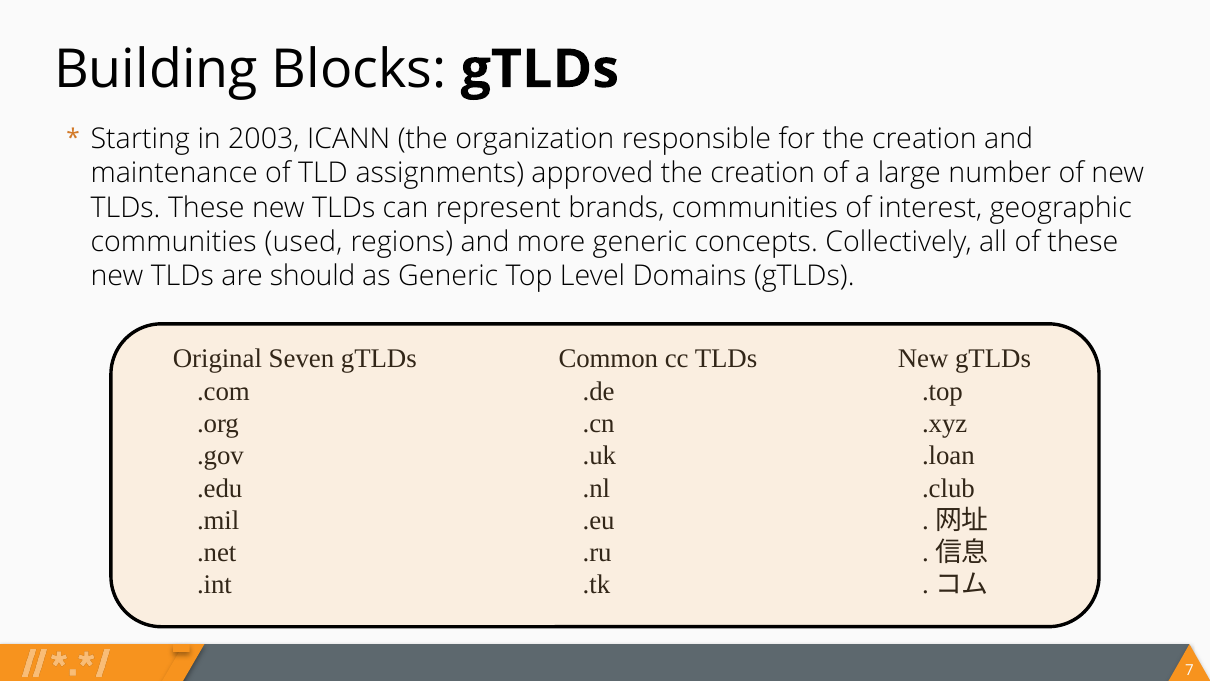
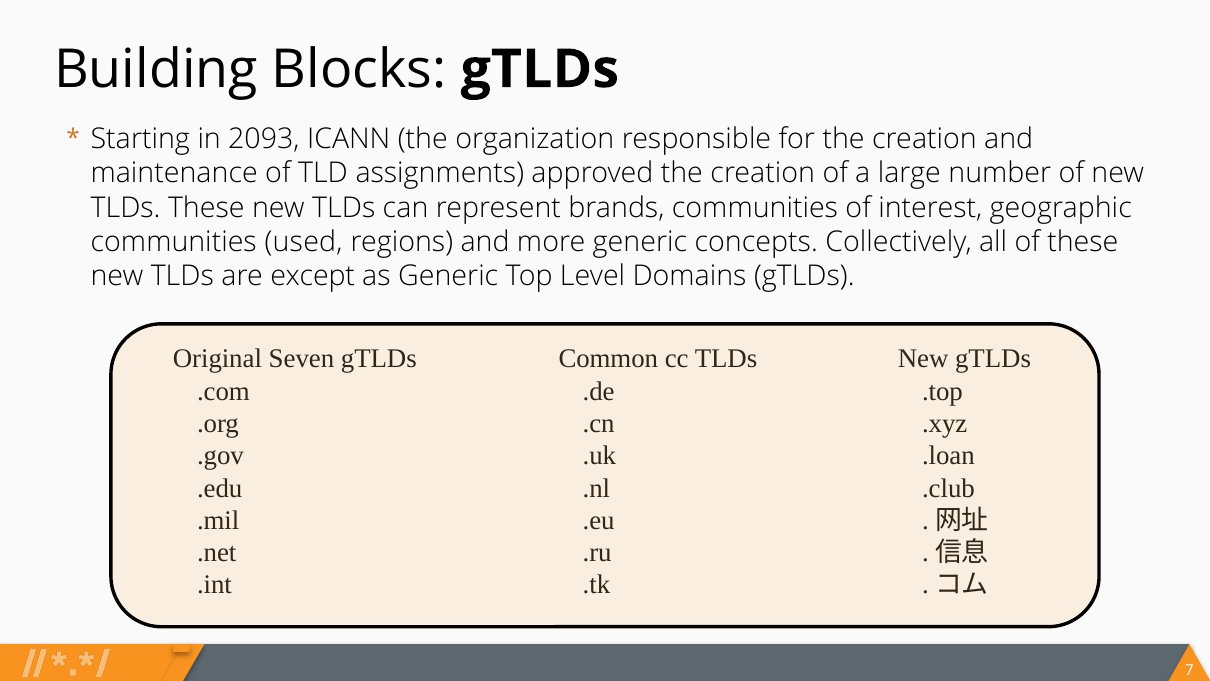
2003: 2003 -> 2093 (264, 139)
should: should -> except (313, 276)
